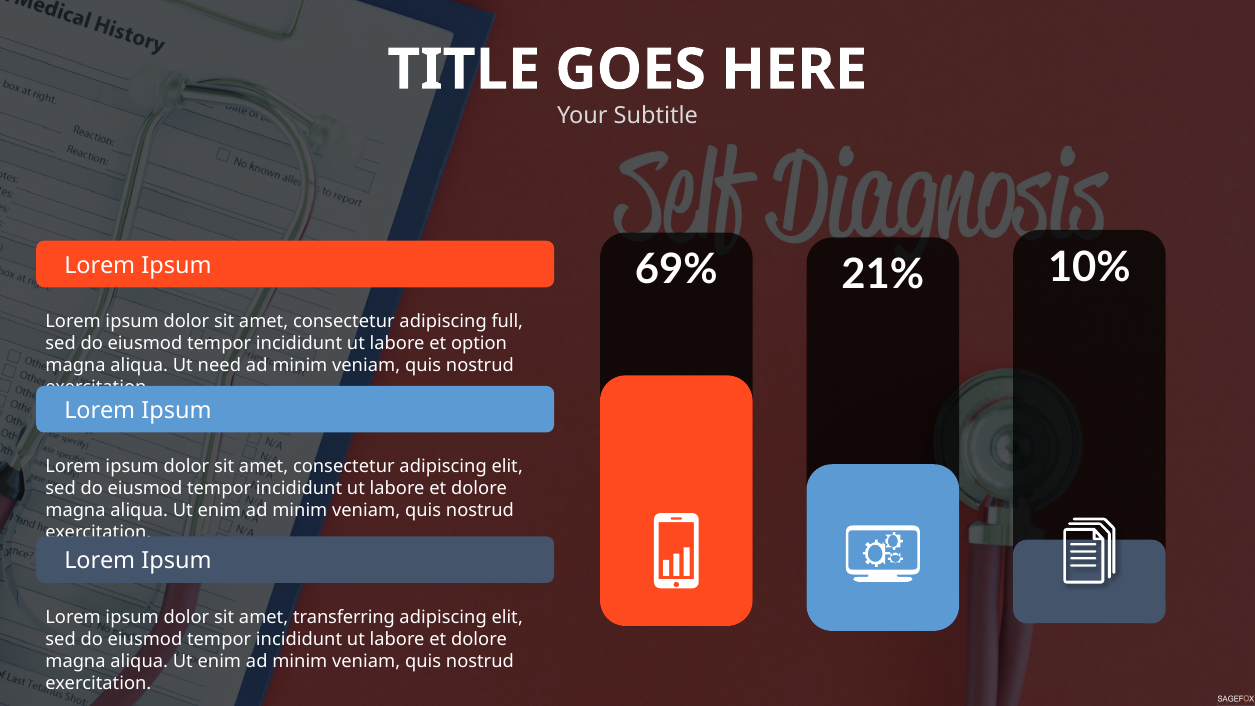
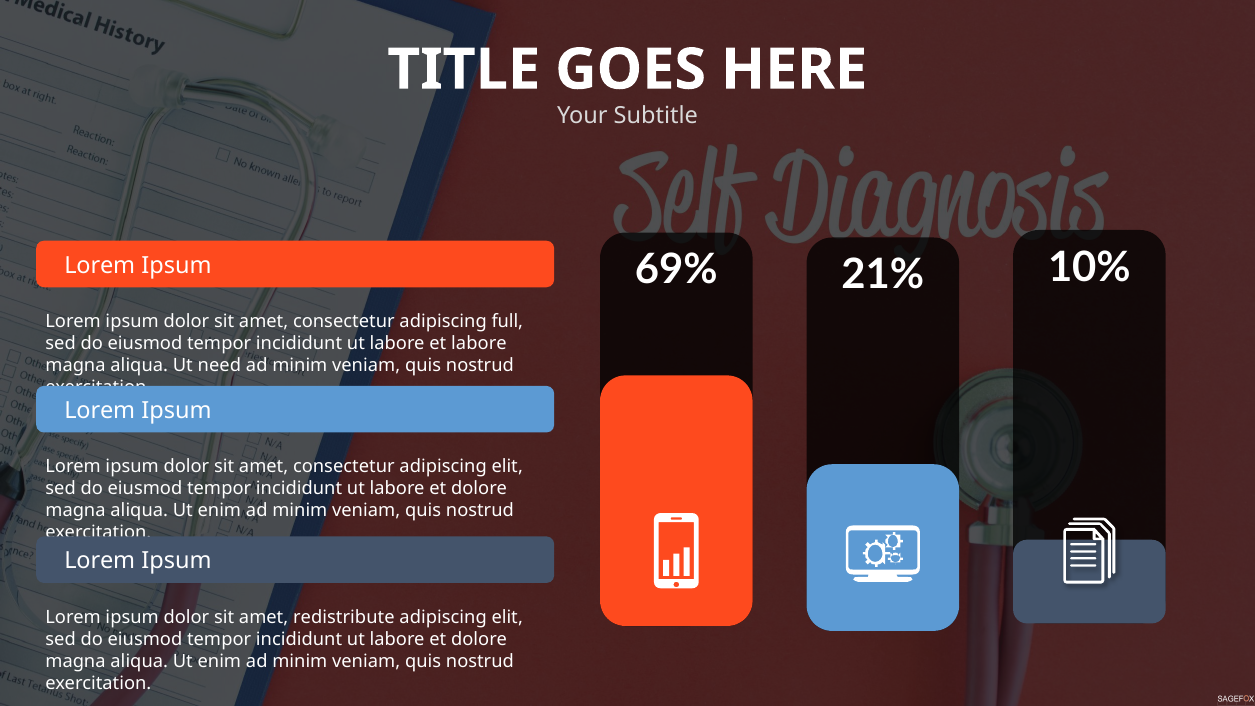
et option: option -> labore (479, 343)
transferring: transferring -> redistribute (344, 617)
